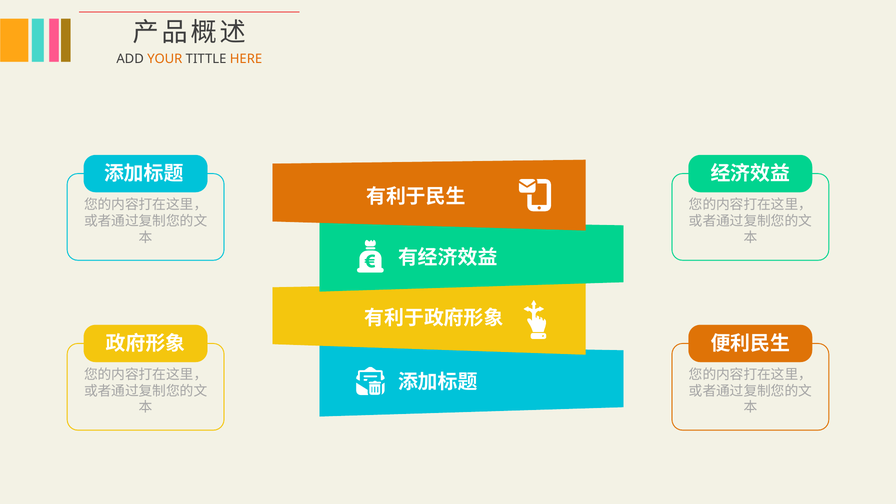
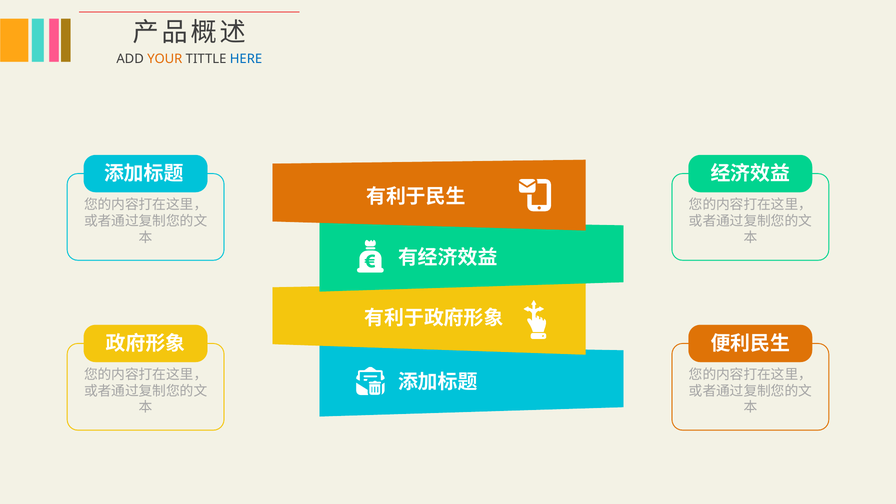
HERE colour: orange -> blue (246, 59)
